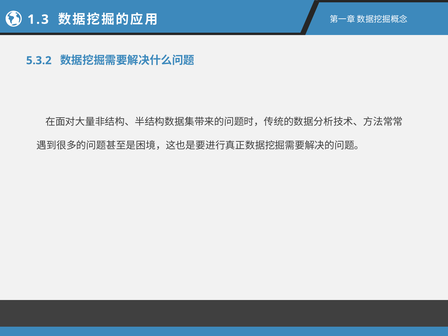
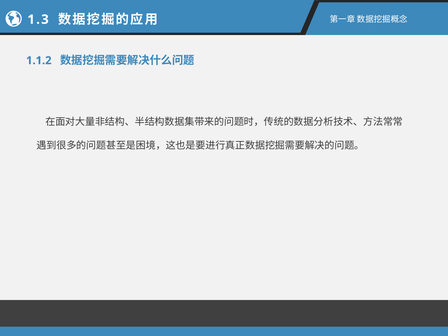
5.3.2: 5.3.2 -> 1.1.2 (39, 61)
